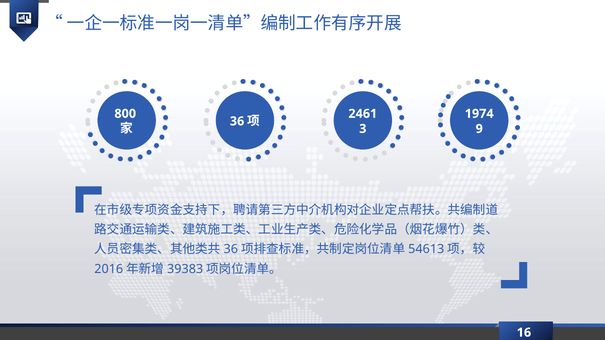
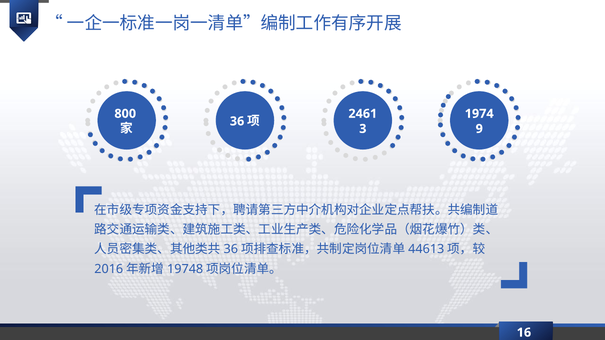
54613: 54613 -> 44613 (426, 249)
39383: 39383 -> 19748 (185, 269)
